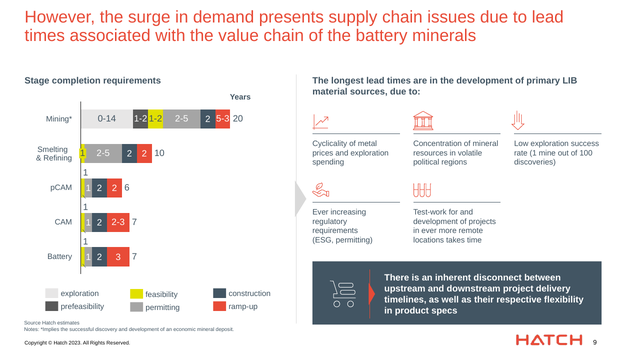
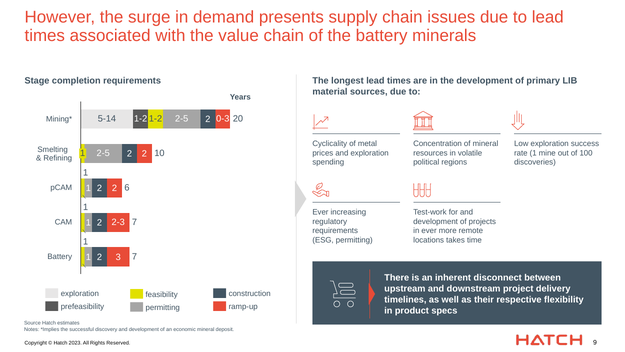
0-14: 0-14 -> 5-14 (107, 119)
5-3: 5-3 -> 0-3 (223, 119)
